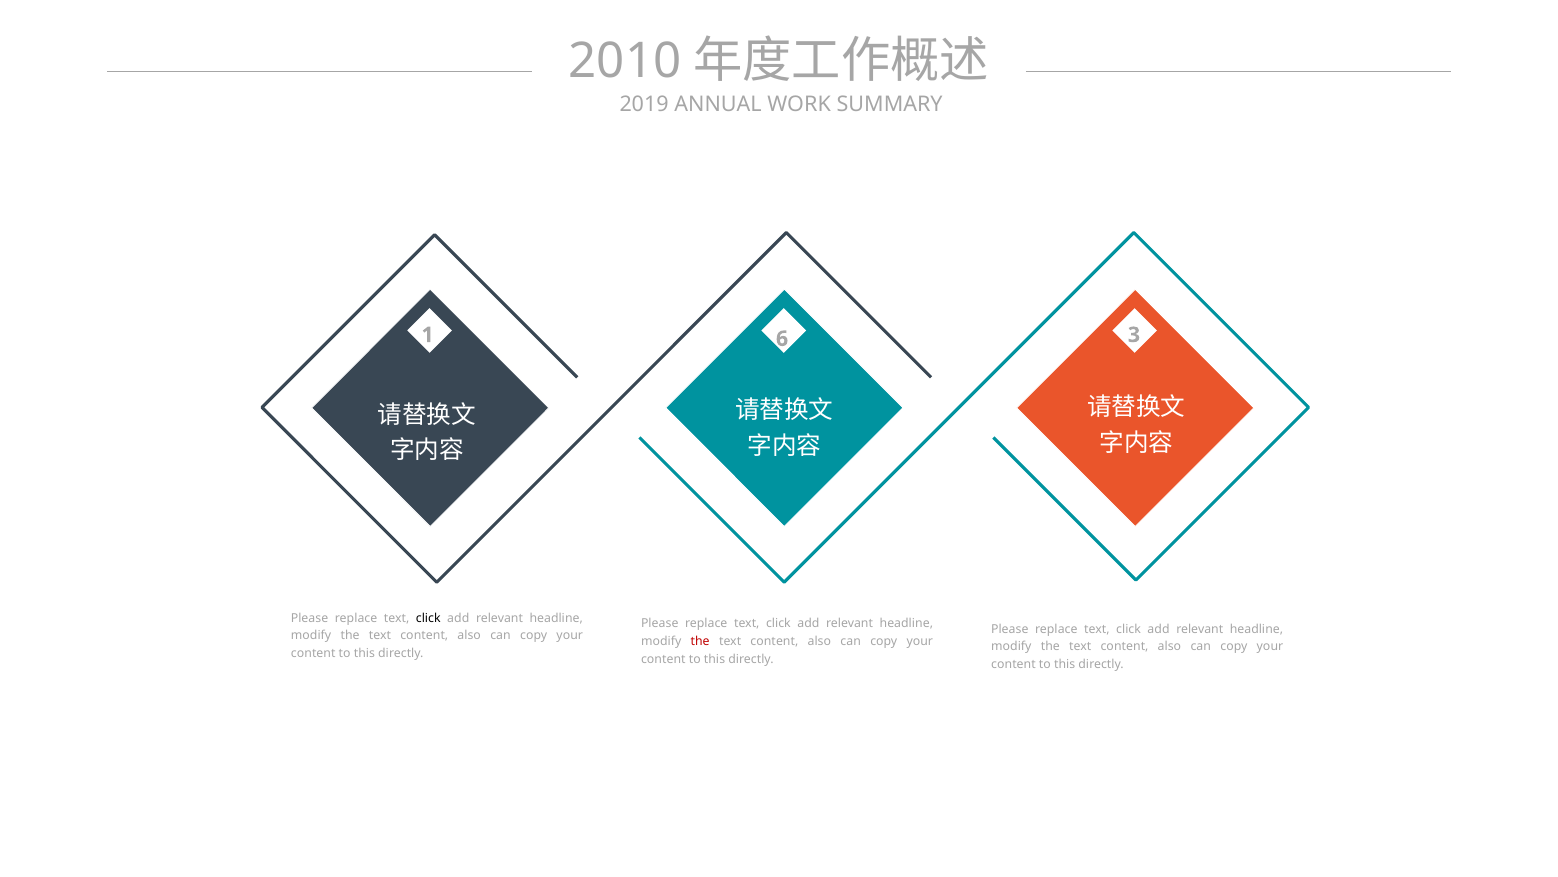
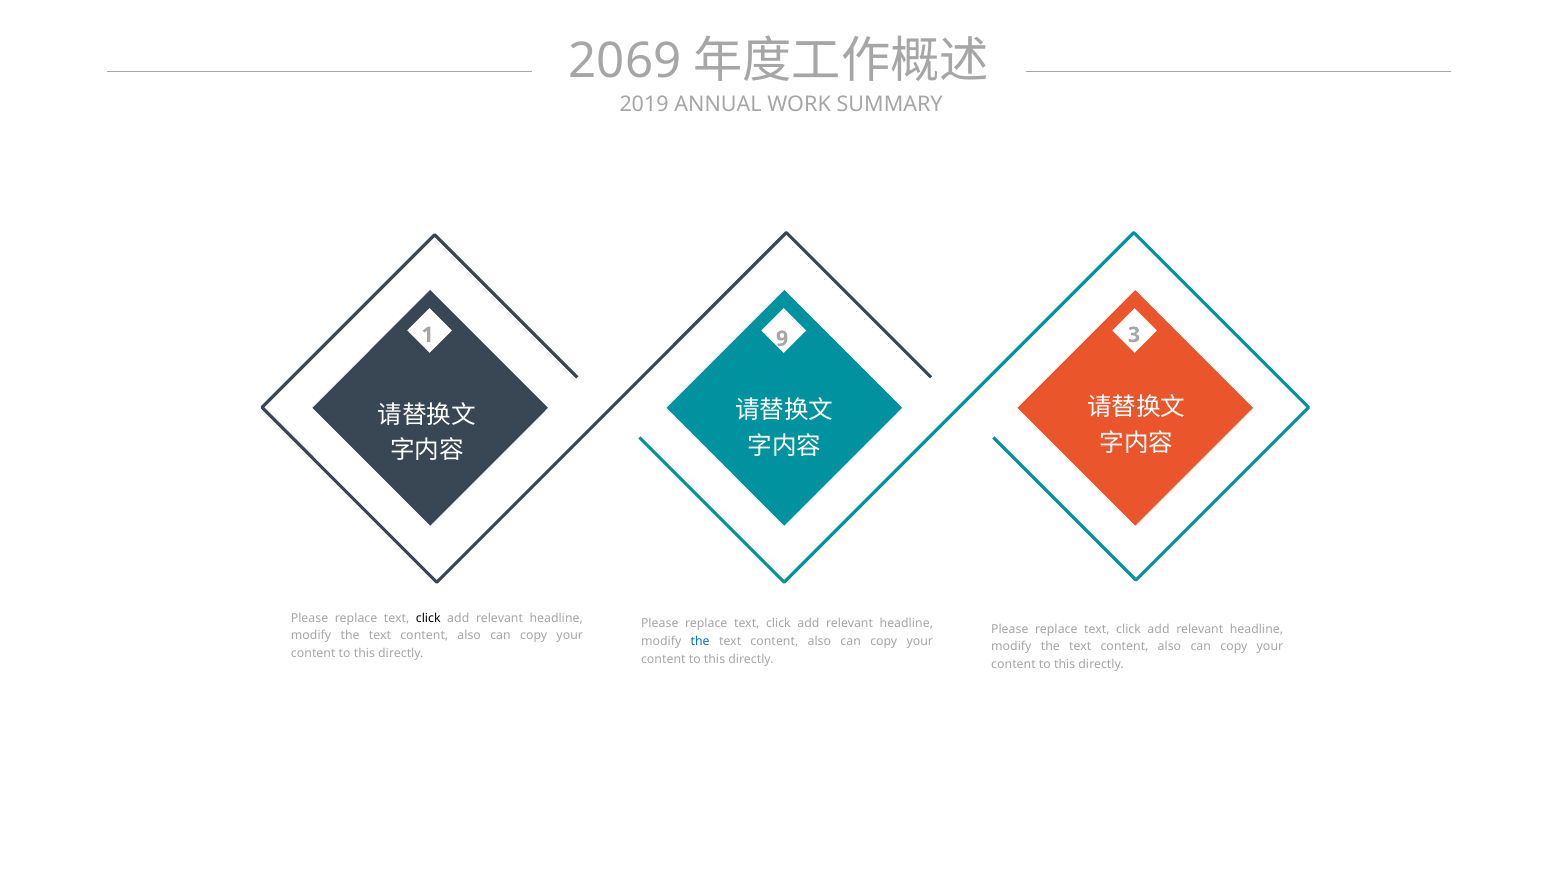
2010: 2010 -> 2069 (625, 62)
6: 6 -> 9 (782, 339)
the colour: red -> blue (700, 641)
